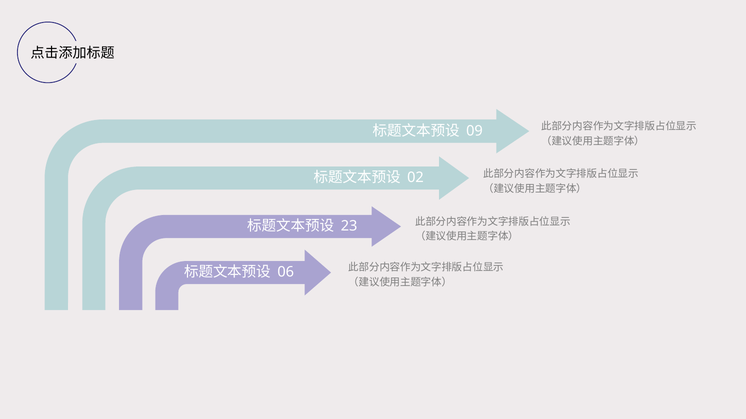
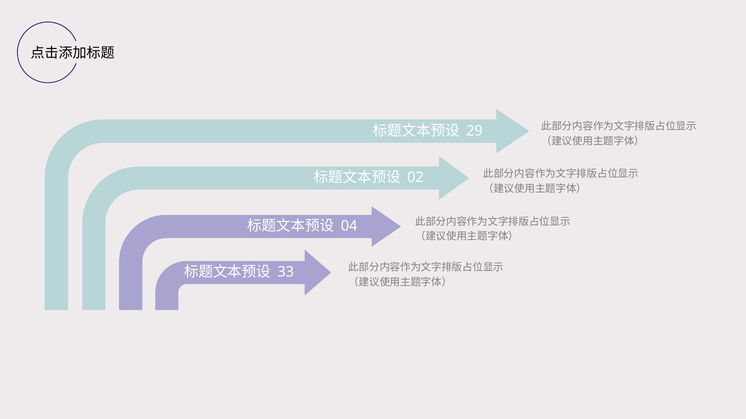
09: 09 -> 29 (474, 131)
23: 23 -> 04 (349, 226)
06: 06 -> 33 (286, 273)
